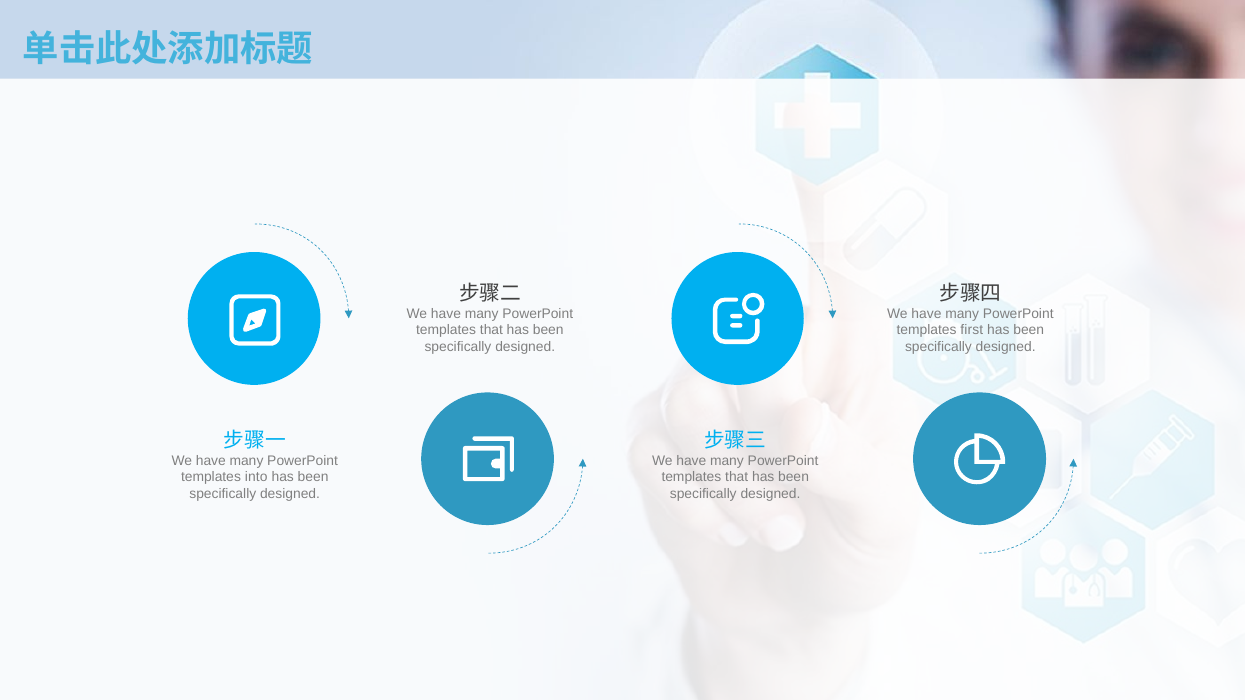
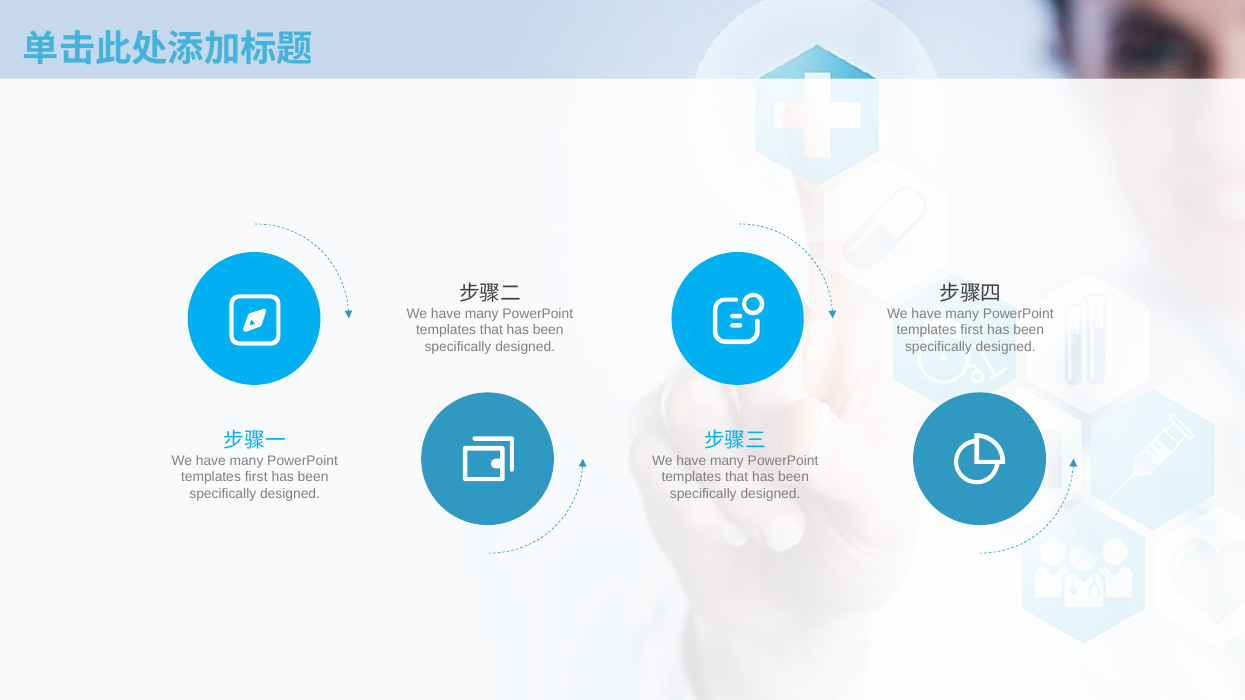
into: into -> first (256, 477)
